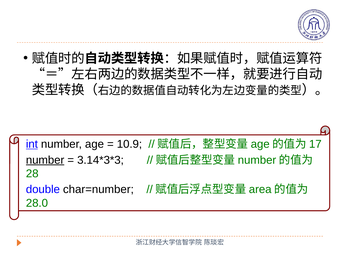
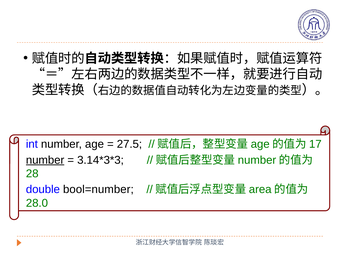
int underline: present -> none (32, 144)
10.9: 10.9 -> 27.5 (129, 144)
char=number: char=number -> bool=number (98, 189)
